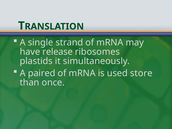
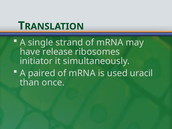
plastids: plastids -> initiator (36, 61)
store: store -> uracil (141, 73)
